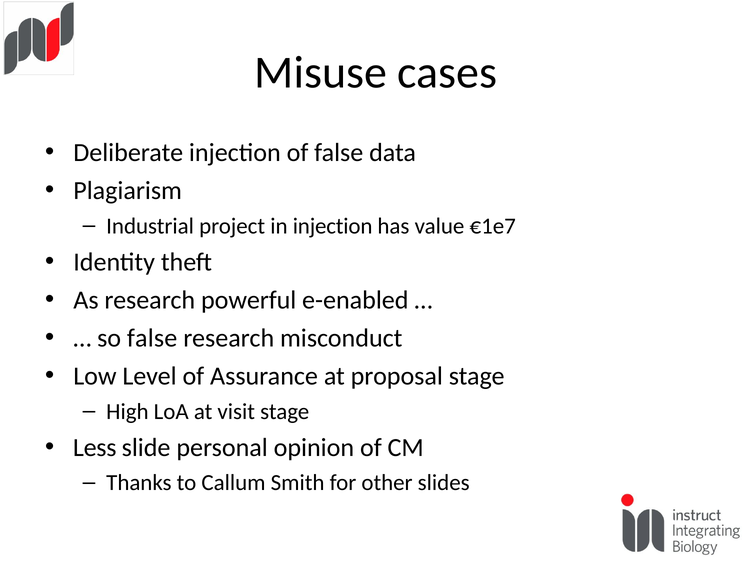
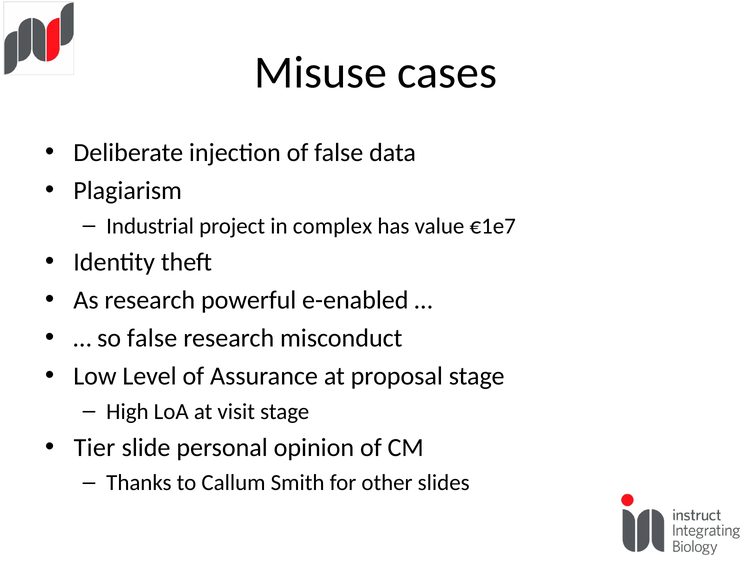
in injection: injection -> complex (332, 226)
Less: Less -> Tier (94, 448)
